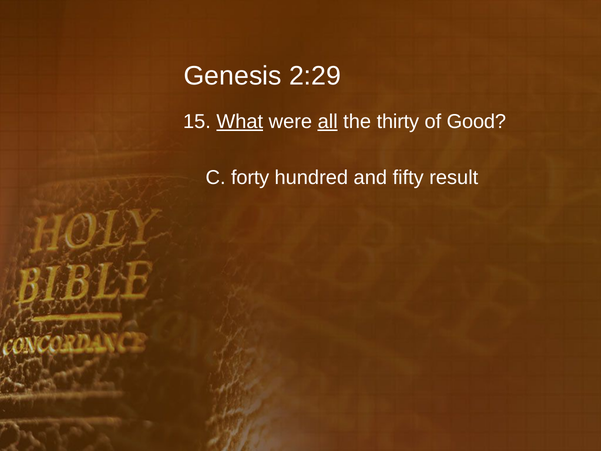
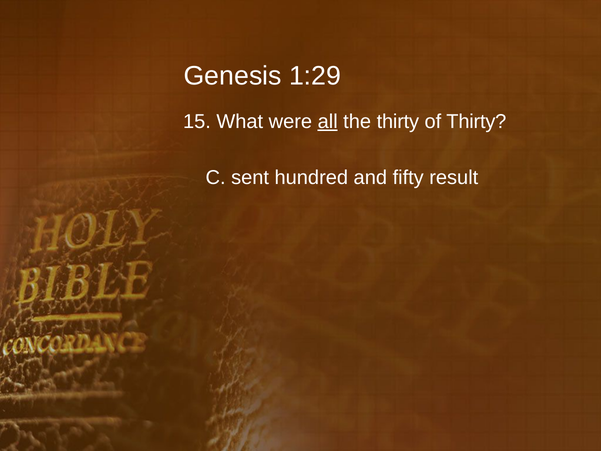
2:29: 2:29 -> 1:29 (315, 76)
What underline: present -> none (240, 122)
of Good: Good -> Thirty (476, 122)
forty: forty -> sent (250, 178)
